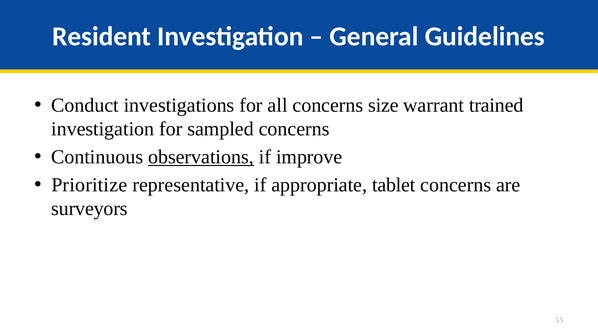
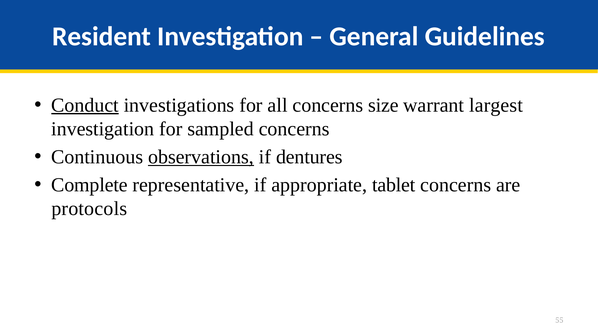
Conduct underline: none -> present (85, 105)
trained: trained -> largest (496, 105)
improve: improve -> dentures (309, 157)
Prioritize: Prioritize -> Complete (89, 185)
surveyors: surveyors -> protocols (89, 209)
